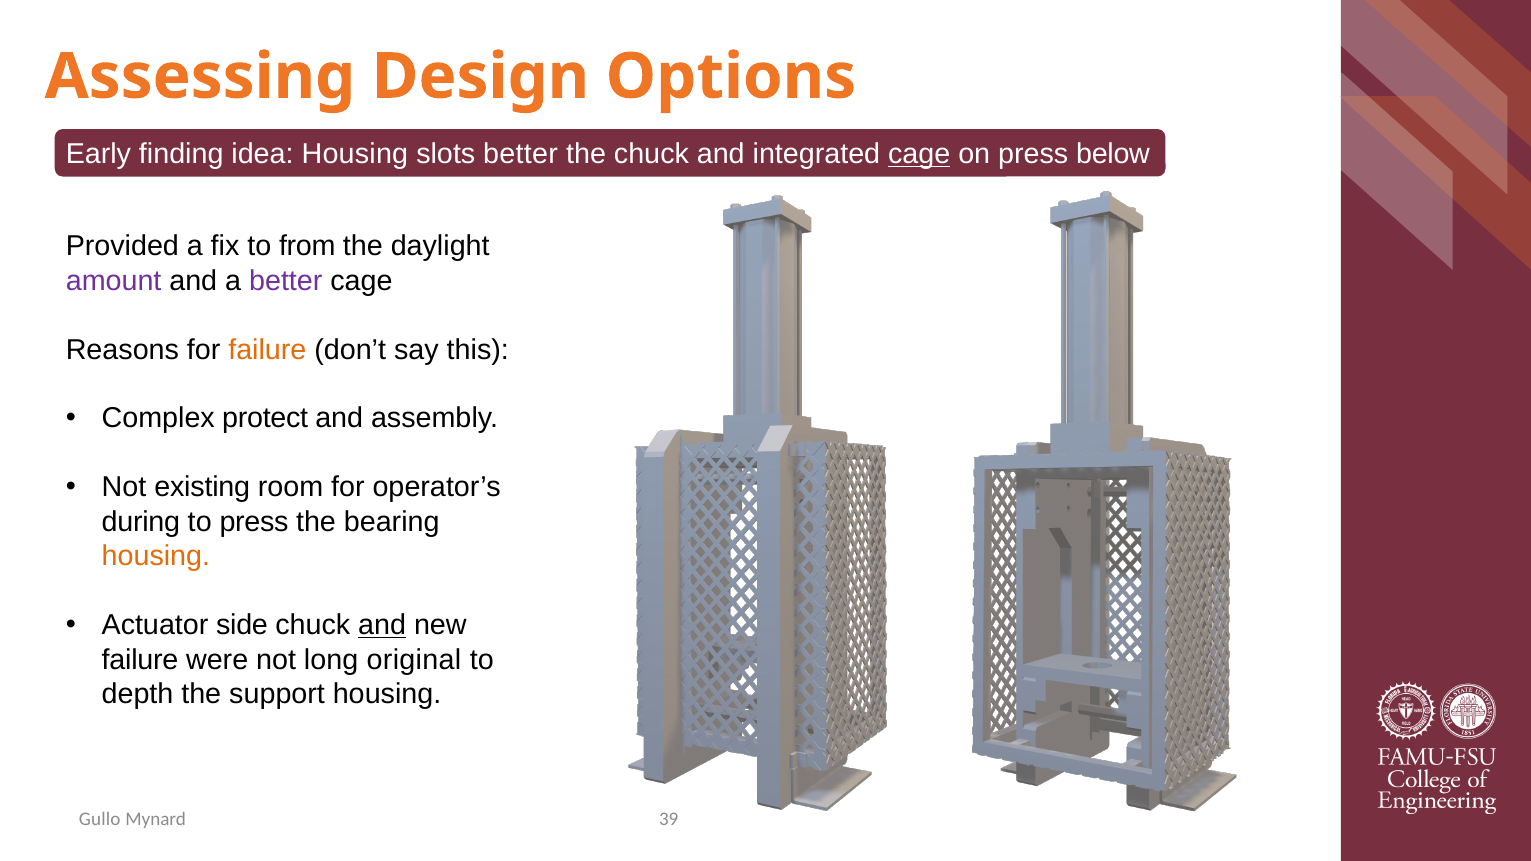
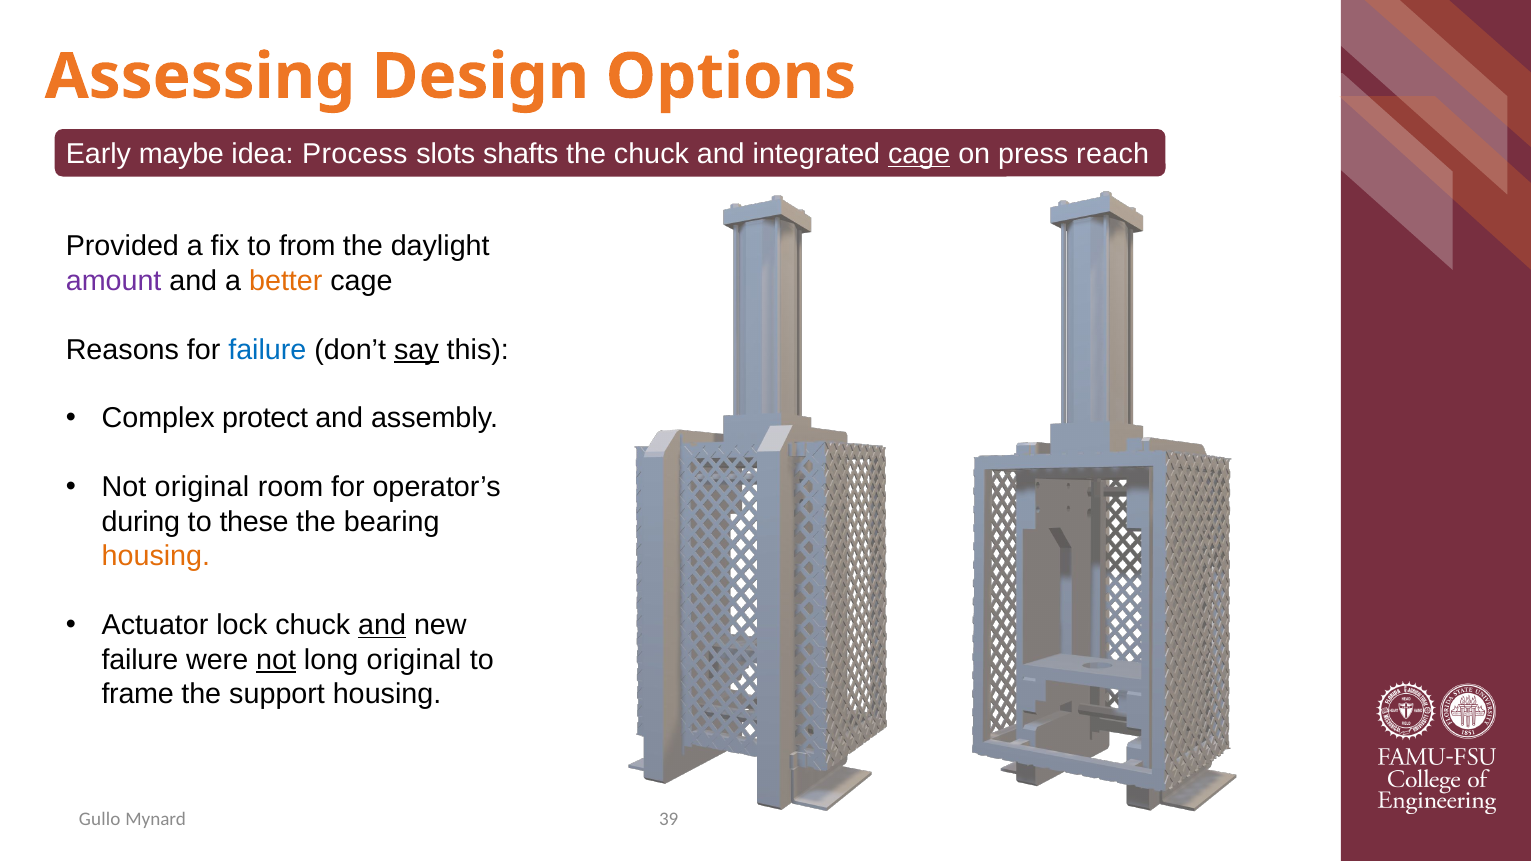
finding: finding -> maybe (181, 154)
idea Housing: Housing -> Process (355, 154)
slots better: better -> shafts (521, 154)
below: below -> reach (1113, 154)
better colour: purple -> orange (286, 281)
failure colour: orange -> blue (267, 350)
say underline: none -> present (416, 350)
Not existing: existing -> original (202, 487)
to press: press -> these (254, 522)
side: side -> lock (242, 625)
not underline: none -> present (276, 660)
depth: depth -> frame (138, 694)
